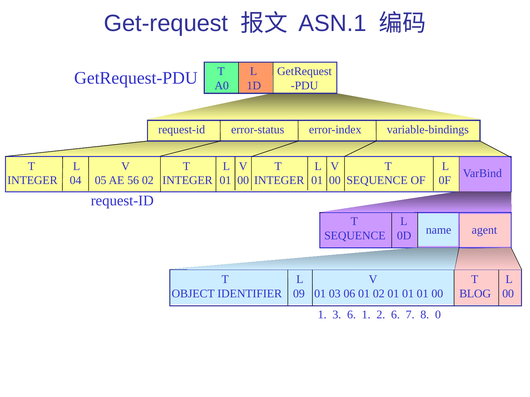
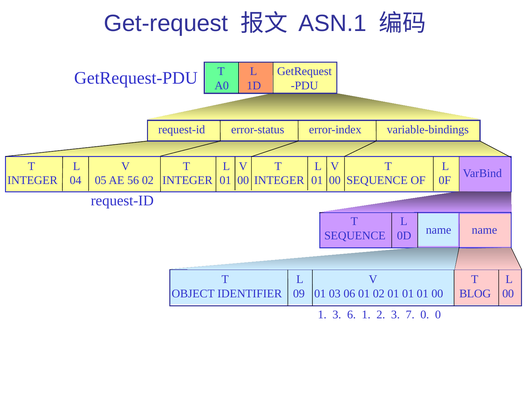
name agent: agent -> name (484, 230)
2 6: 6 -> 3 (395, 315)
7 8: 8 -> 0 (425, 315)
